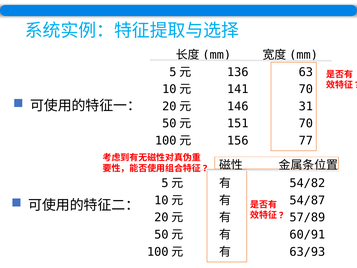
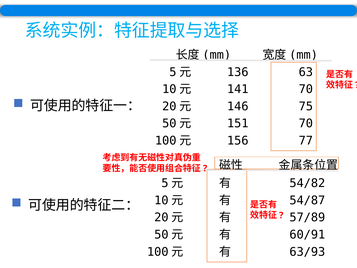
31: 31 -> 75 (306, 106)
